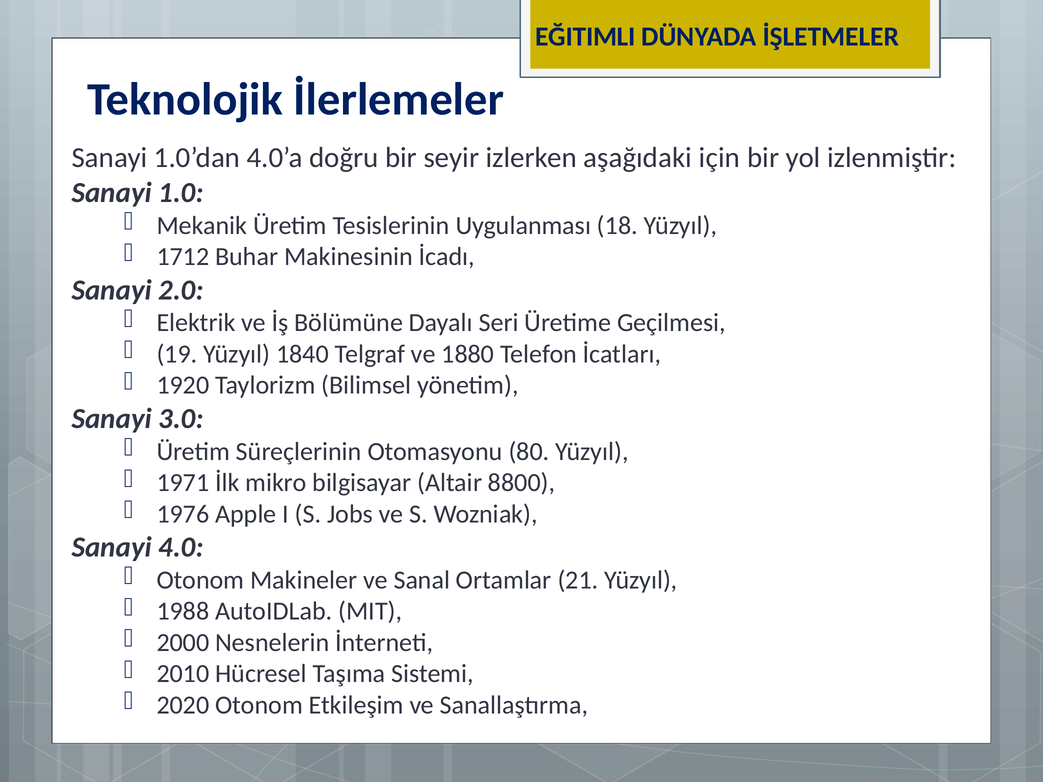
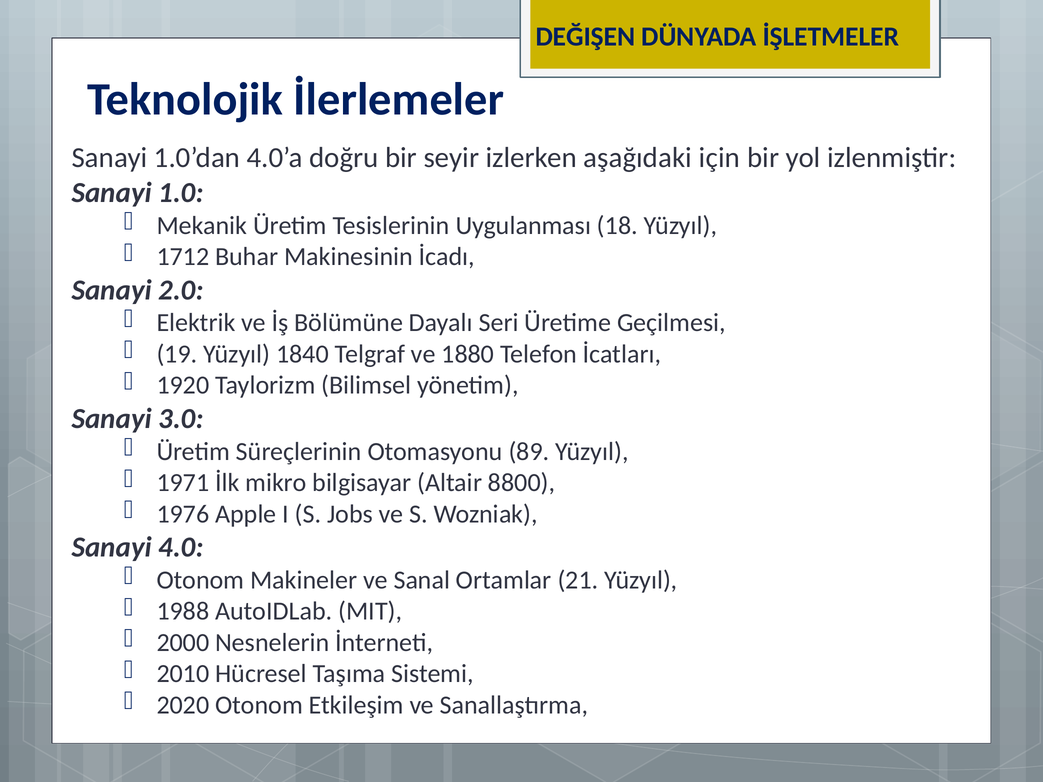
EĞITIMLI: EĞITIMLI -> DEĞIŞEN (585, 37)
80: 80 -> 89 (529, 452)
